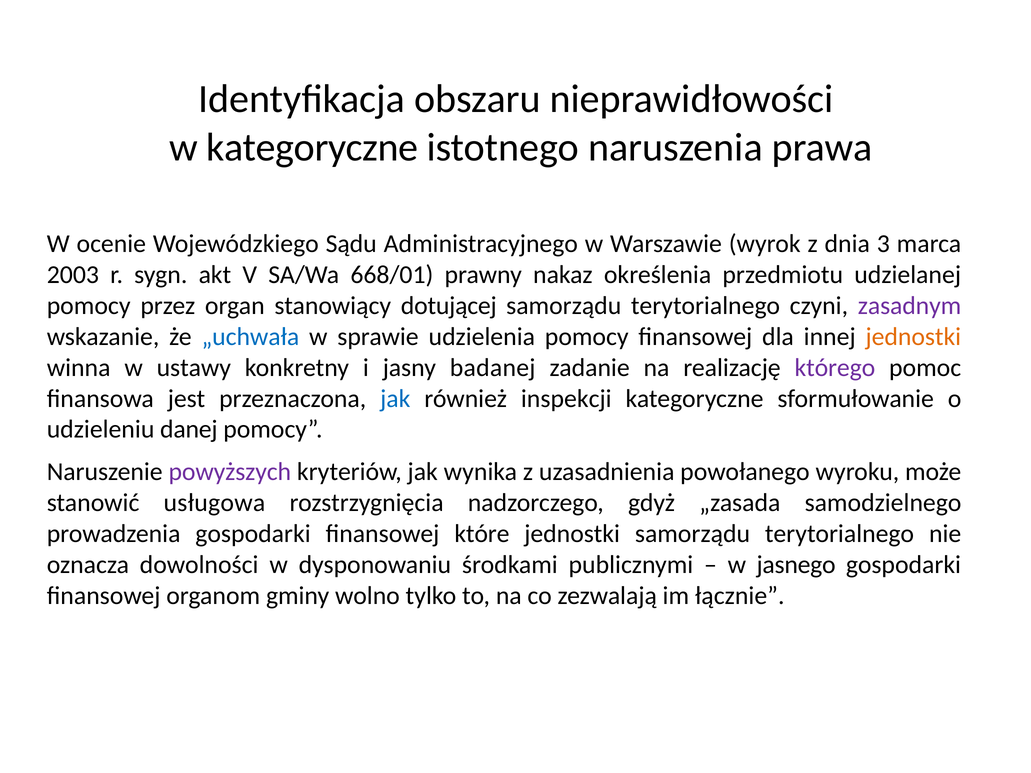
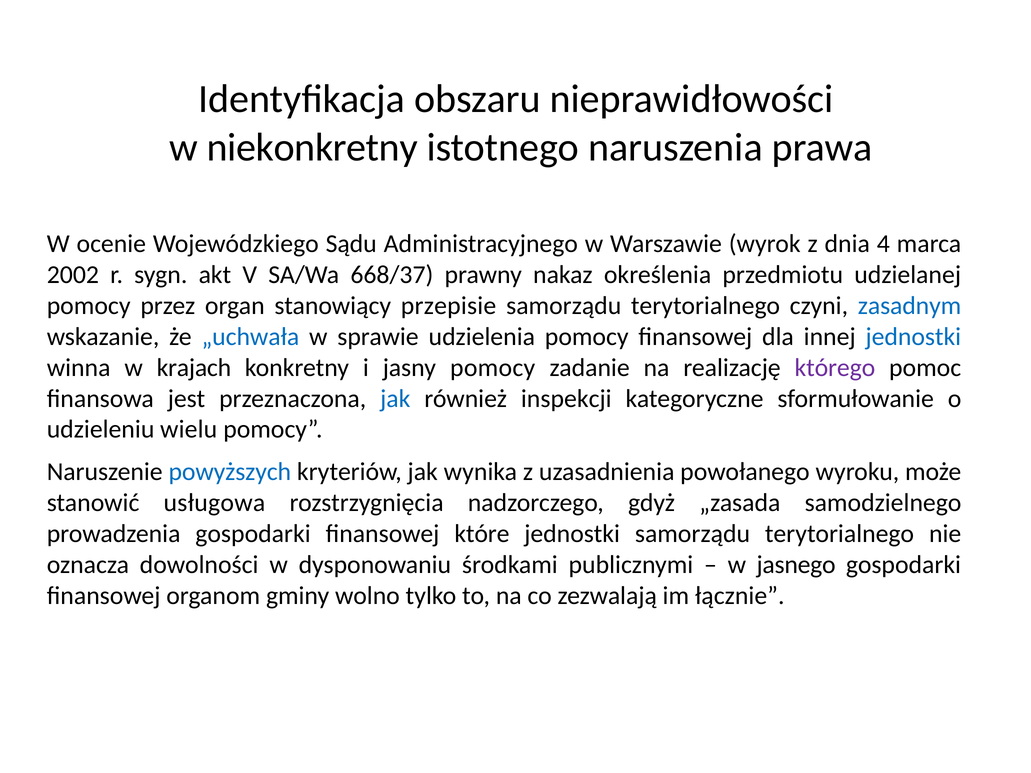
w kategoryczne: kategoryczne -> niekonkretny (312, 147)
3: 3 -> 4 (883, 244)
2003: 2003 -> 2002 (73, 275)
668/01: 668/01 -> 668/37 (392, 275)
dotującej: dotującej -> przepisie (449, 306)
zasadnym colour: purple -> blue (910, 306)
jednostki colour: orange -> blue (913, 337)
ustawy: ustawy -> krajach (194, 368)
jasny badanej: badanej -> pomocy (493, 368)
danej: danej -> wielu (189, 430)
powyższych colour: purple -> blue (230, 472)
